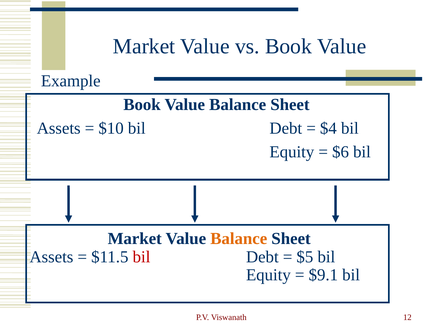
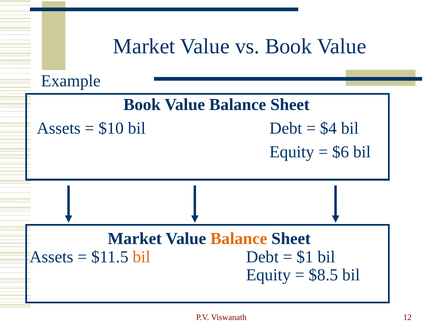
bil colour: red -> orange (141, 257)
$5: $5 -> $1 (305, 257)
$9.1: $9.1 -> $8.5 (323, 275)
